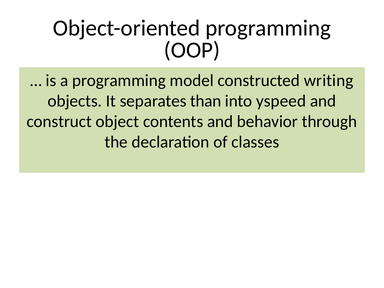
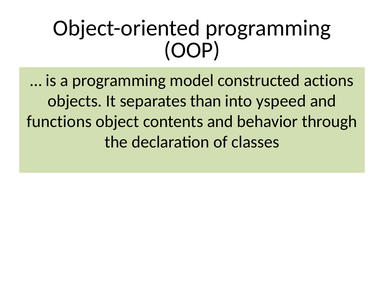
writing: writing -> actions (329, 81)
construct: construct -> functions (59, 122)
